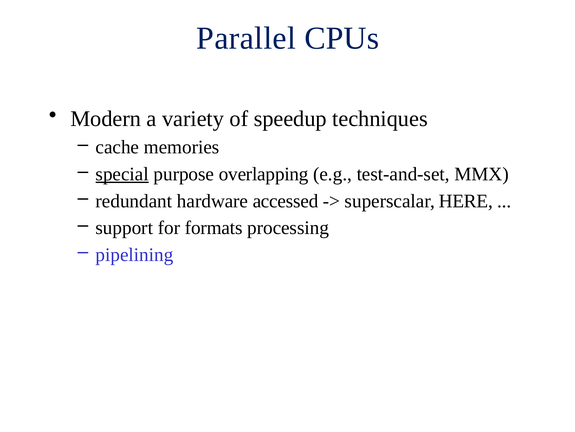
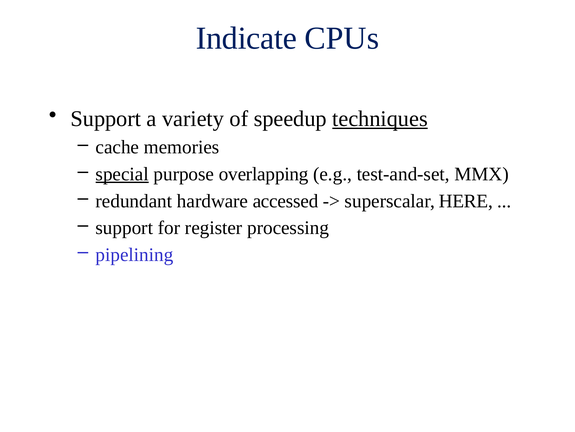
Parallel: Parallel -> Indicate (246, 38)
Modern: Modern -> Support (106, 118)
techniques underline: none -> present (380, 118)
formats: formats -> register (214, 227)
